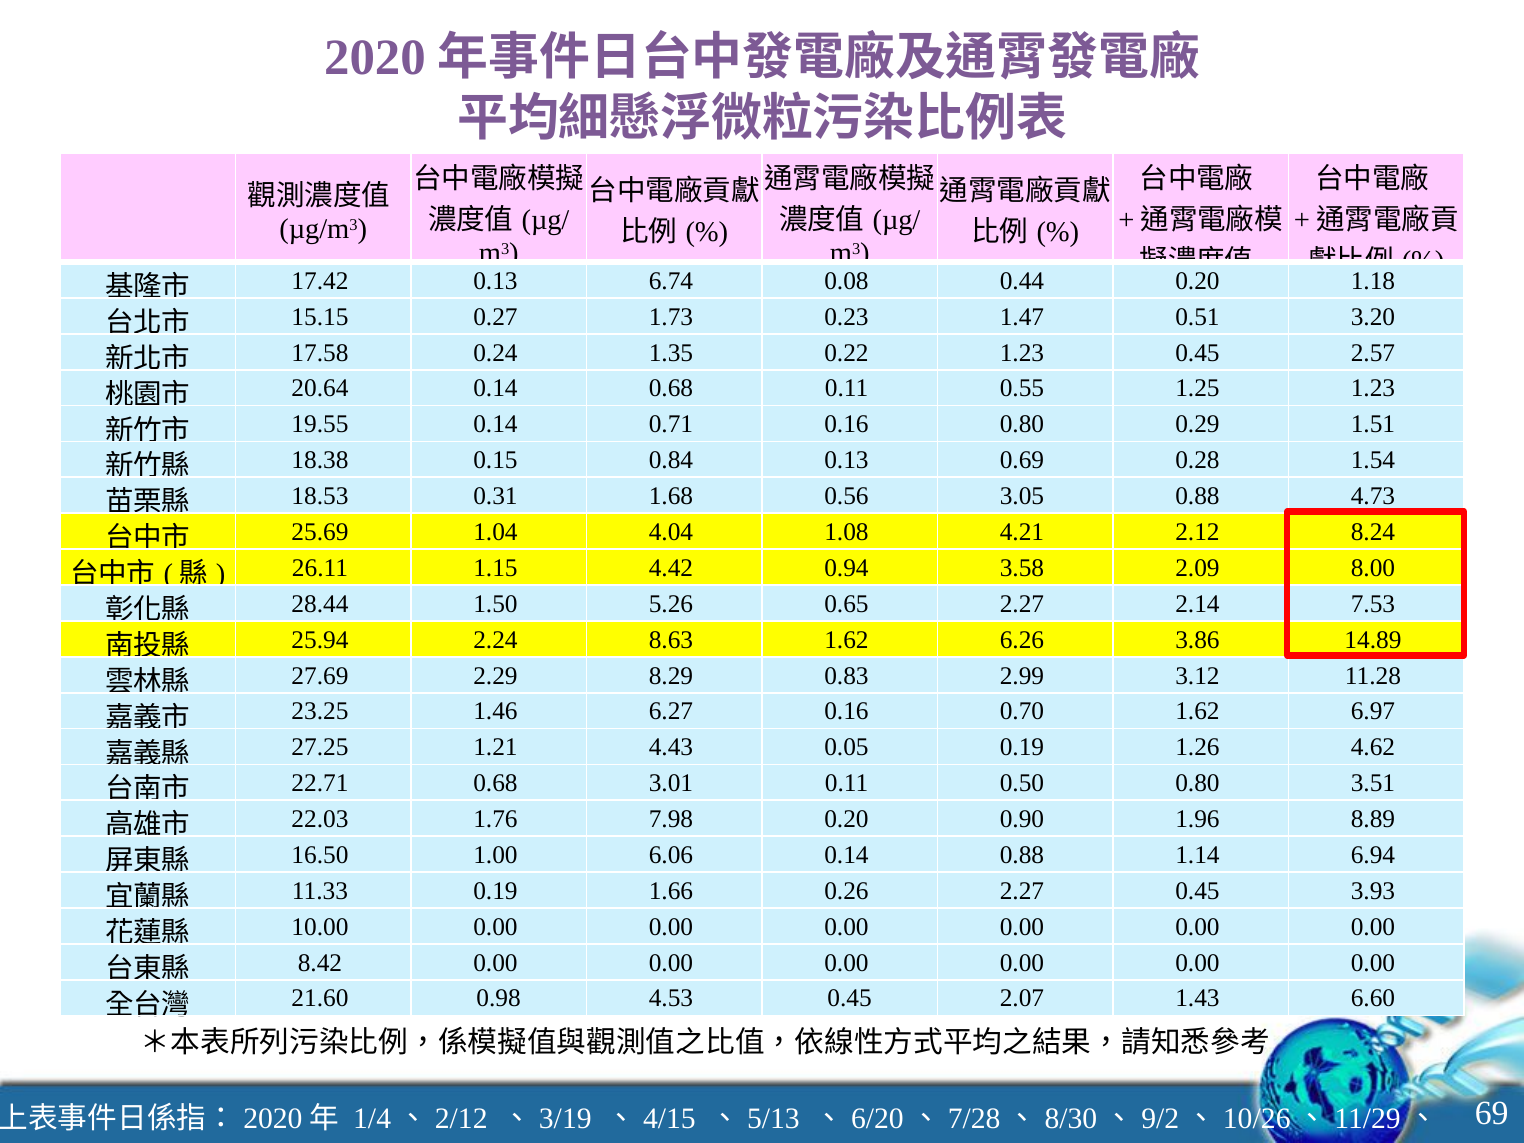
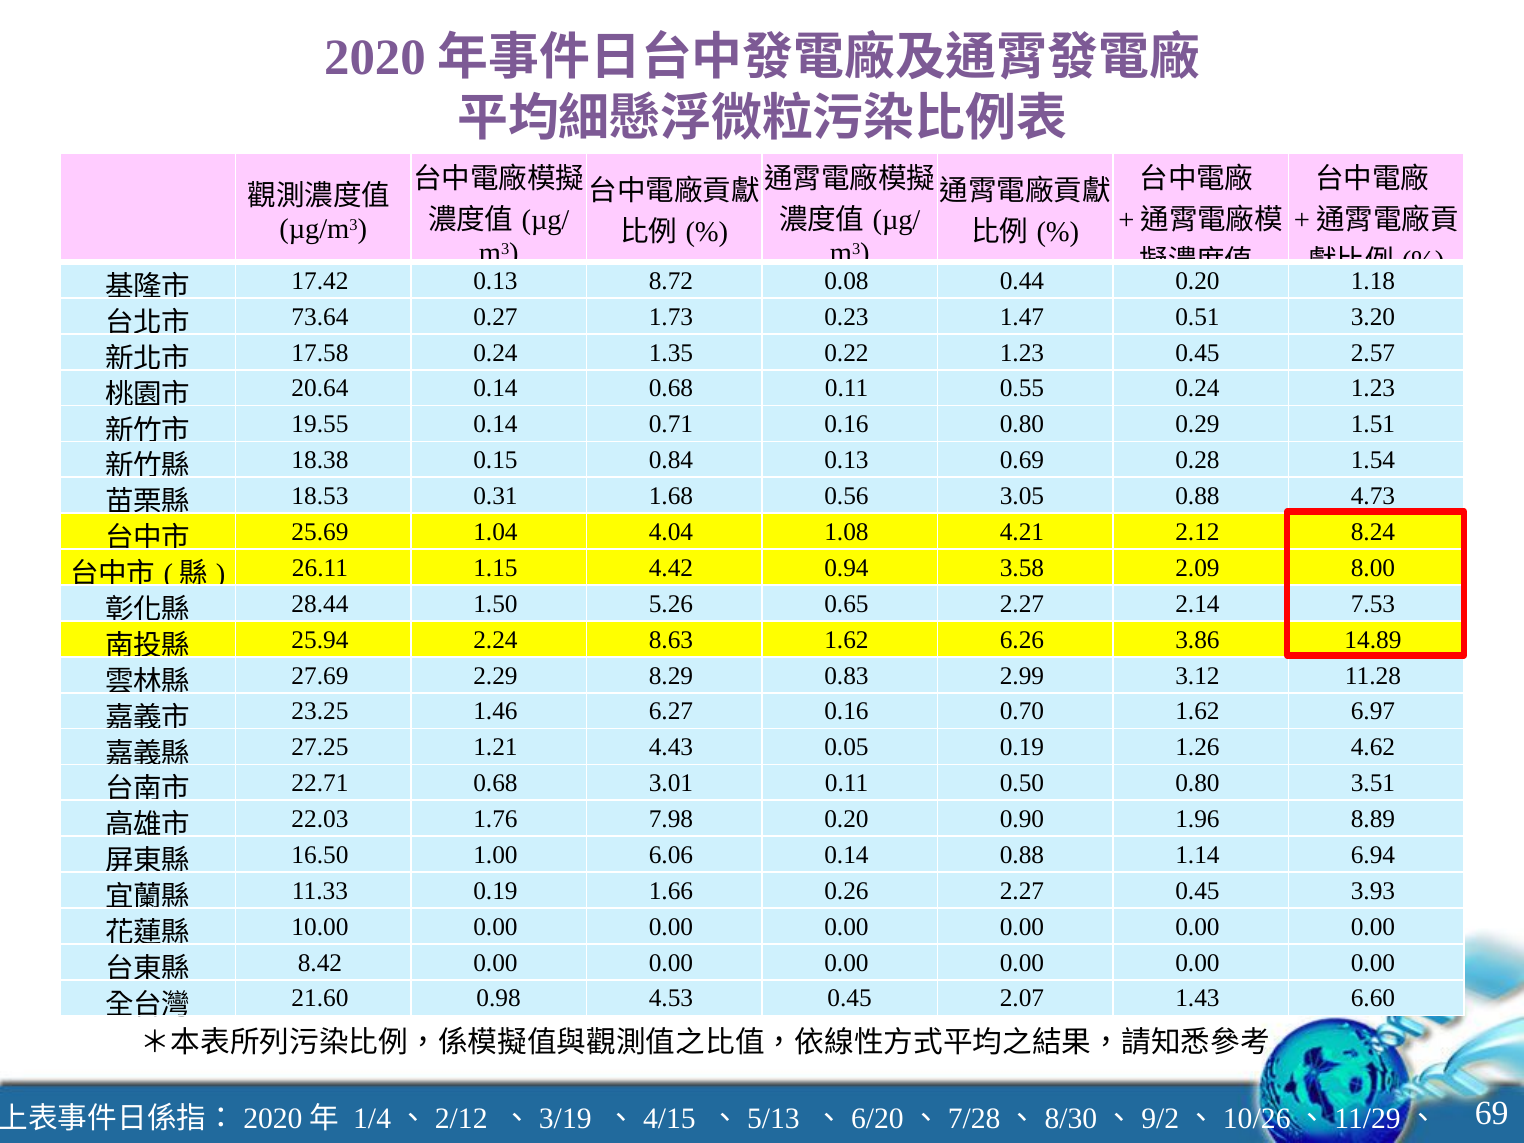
6.74: 6.74 -> 8.72 (671, 281)
15.15: 15.15 -> 73.64 (320, 317)
0.55 1.25: 1.25 -> 0.24 (1197, 389)
